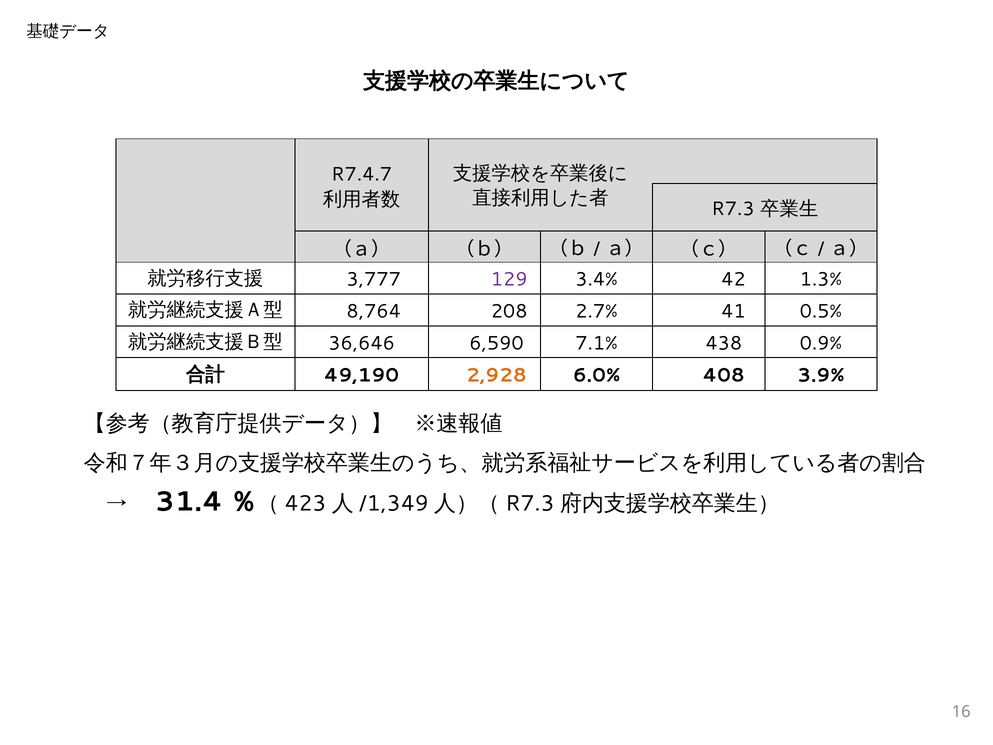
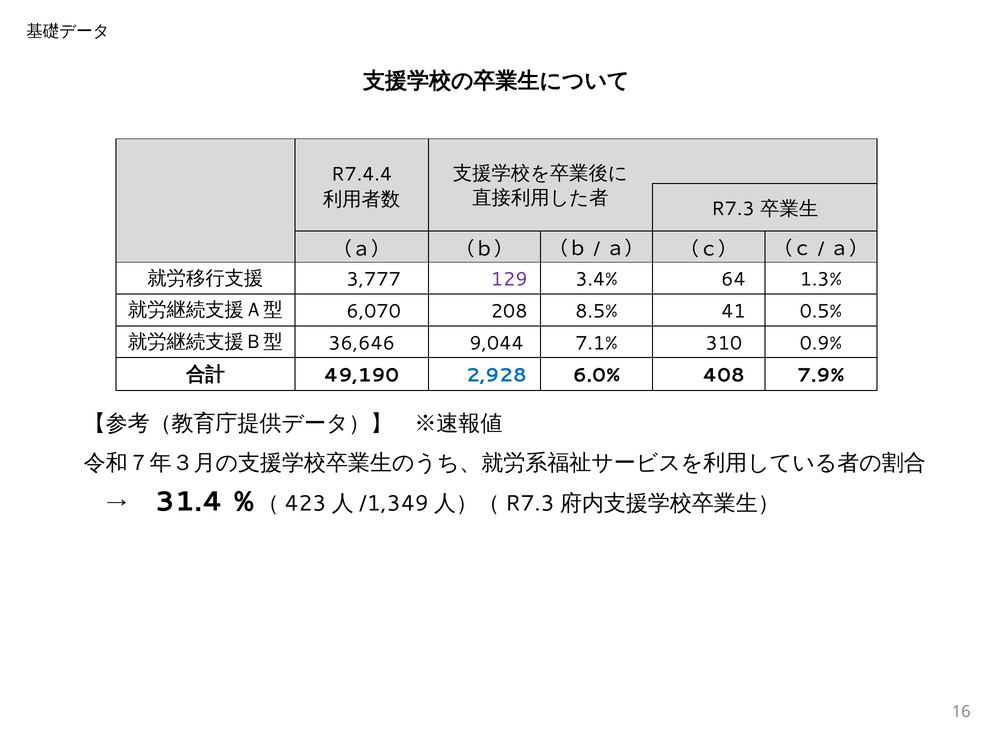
R7.4.7: R7.4.7 -> R7.4.4 (362, 174)
42: 42 -> 64 (733, 280)
8,764: 8,764 -> 6,070 (374, 311)
2.7%: 2.7% -> 8.5% (597, 311)
6,590: 6,590 -> 9,044 (497, 343)
438: 438 -> 310 (724, 343)
2,928 colour: orange -> blue (496, 375)
3.9%: 3.9% -> 7.9% (821, 375)
